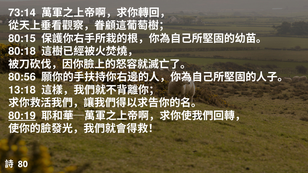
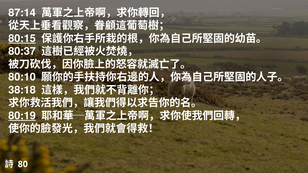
73:14: 73:14 -> 87:14 (22, 13)
80:15 underline: none -> present (22, 39)
80:18: 80:18 -> 80:37 (22, 51)
80:56: 80:56 -> 80:10 (22, 77)
13:18: 13:18 -> 38:18 (22, 90)
